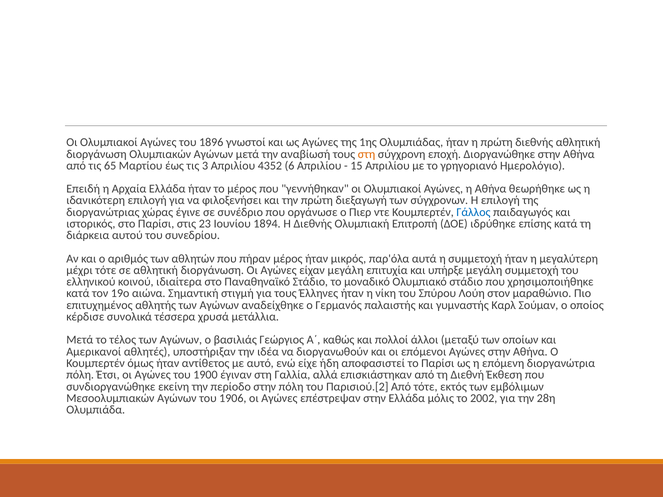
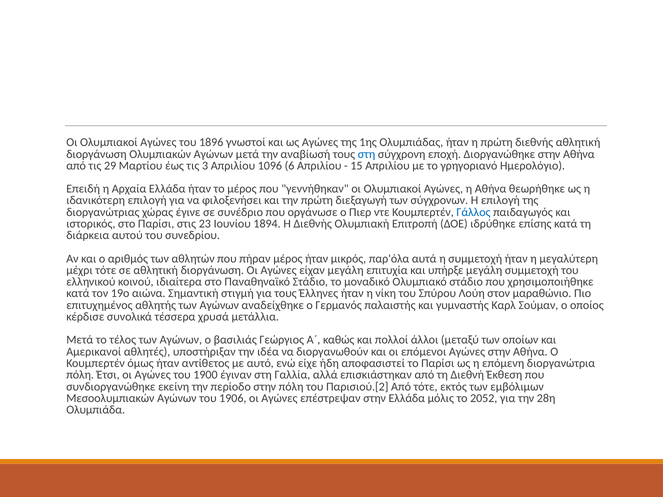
στη colour: orange -> blue (367, 154)
65: 65 -> 29 (110, 166)
4352: 4352 -> 1096 (270, 166)
2002: 2002 -> 2052 (484, 398)
